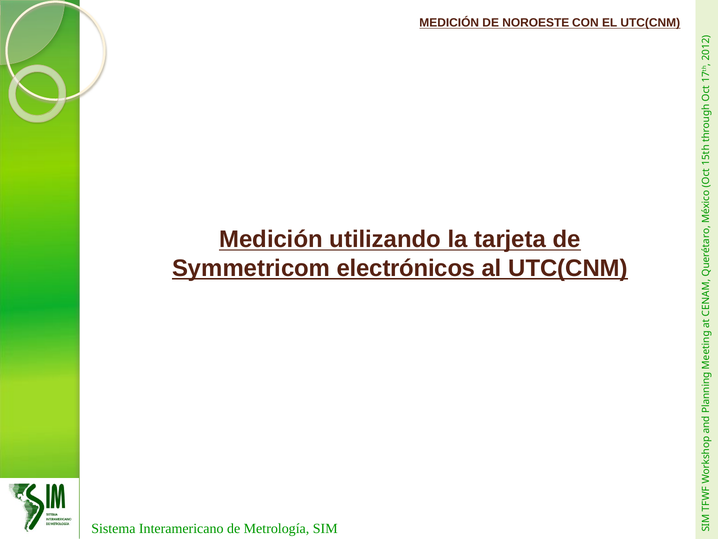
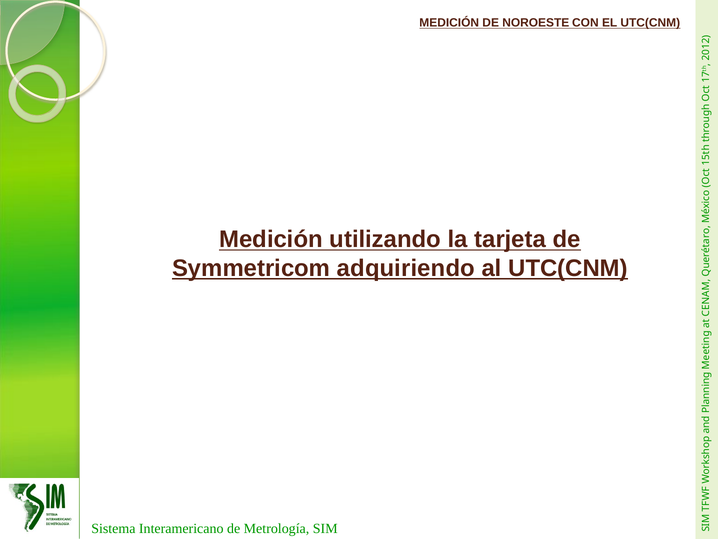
electrónicos: electrónicos -> adquiriendo (406, 268)
